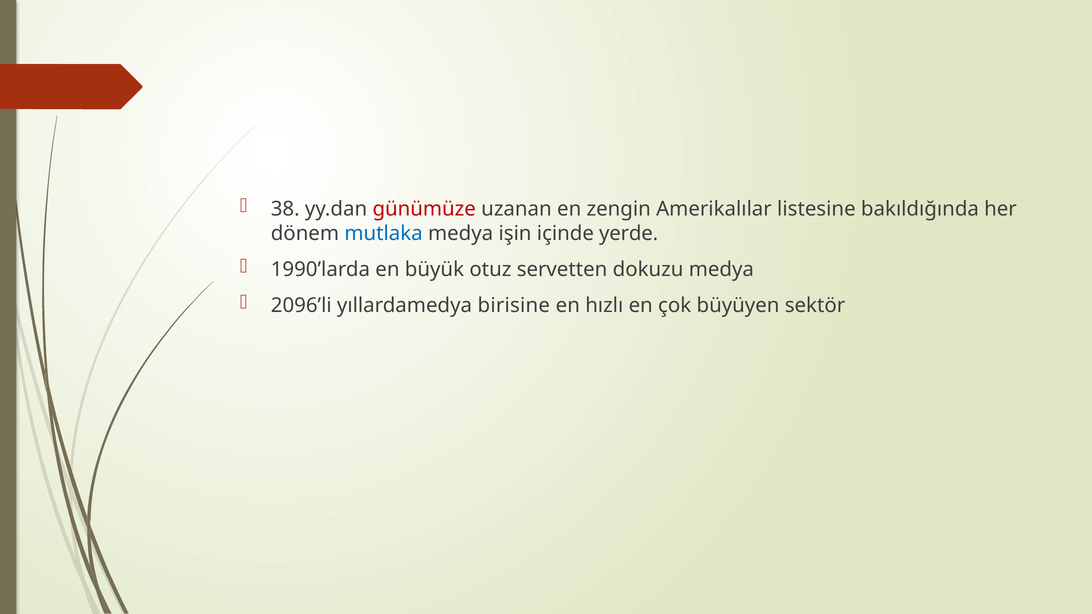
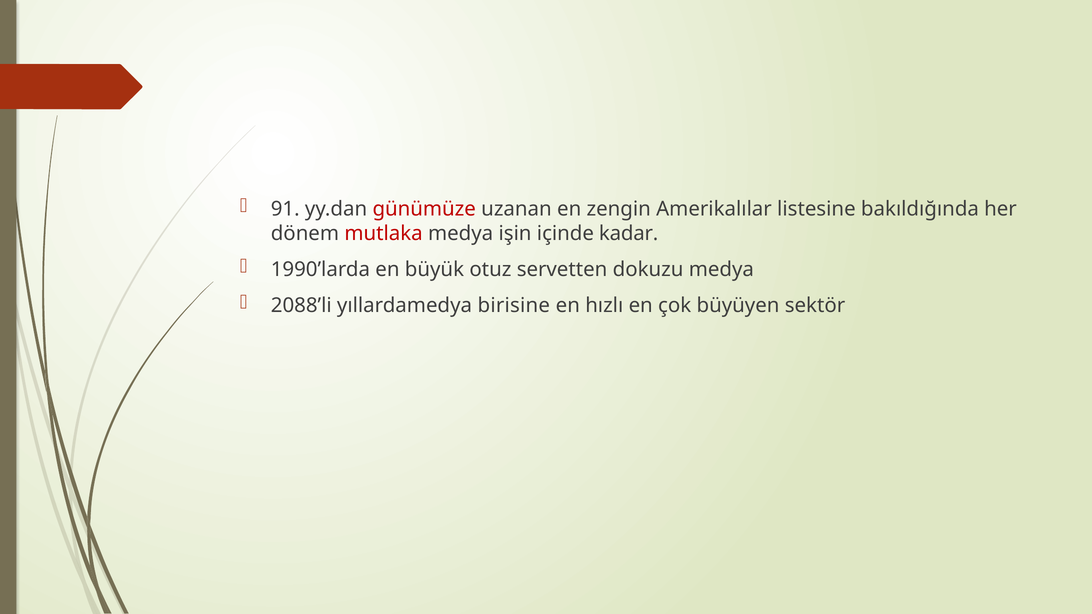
38: 38 -> 91 (285, 209)
mutlaka colour: blue -> red (384, 233)
yerde: yerde -> kadar (629, 233)
2096’li: 2096’li -> 2088’li (301, 305)
